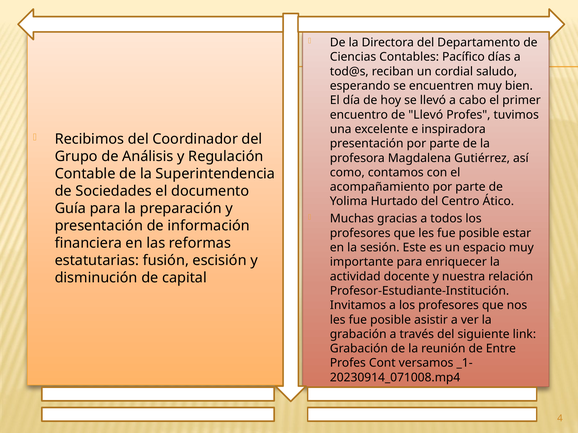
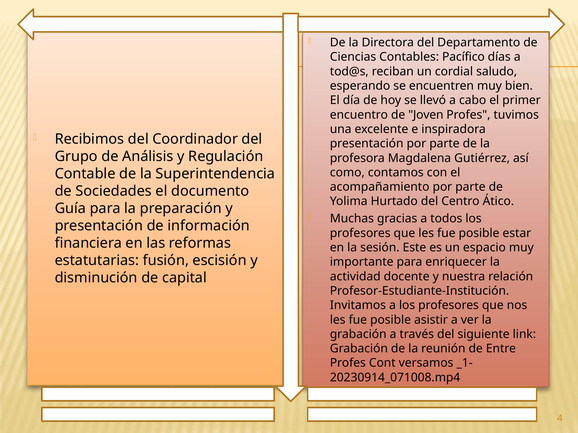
de Llevó: Llevó -> Joven (426, 115)
